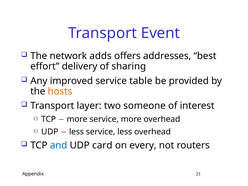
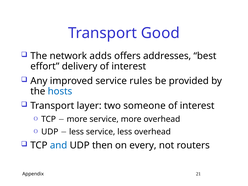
Event: Event -> Good (160, 33)
delivery of sharing: sharing -> interest (129, 66)
table: table -> rules (141, 81)
hosts colour: orange -> blue (60, 91)
card: card -> then (102, 145)
